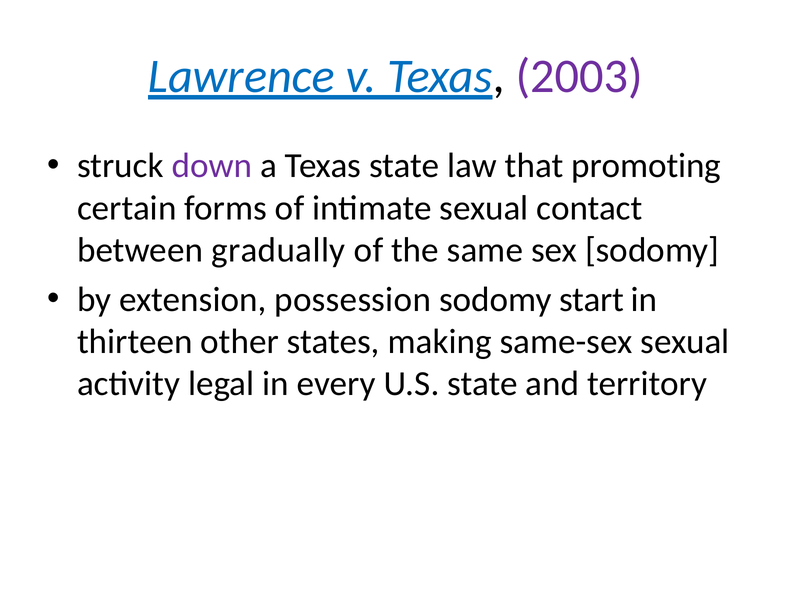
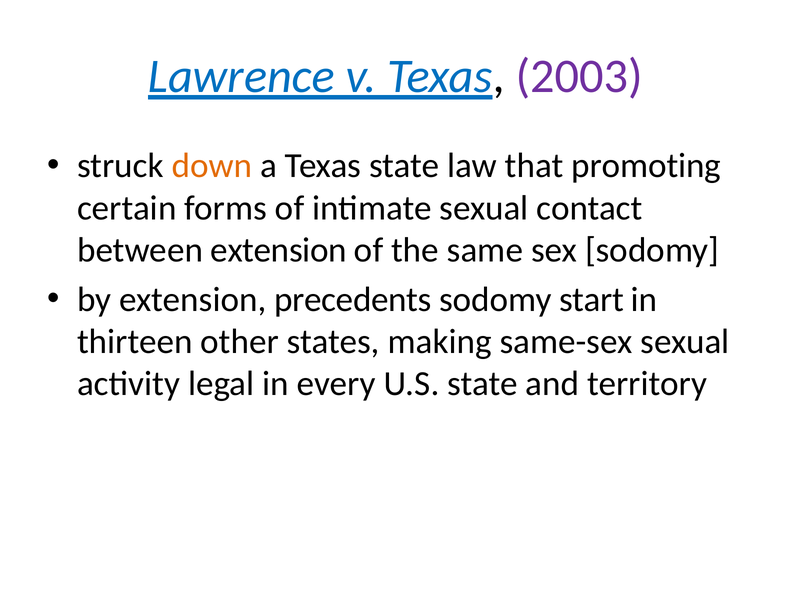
down colour: purple -> orange (212, 166)
between gradually: gradually -> extension (279, 250)
possession: possession -> precedents (353, 300)
